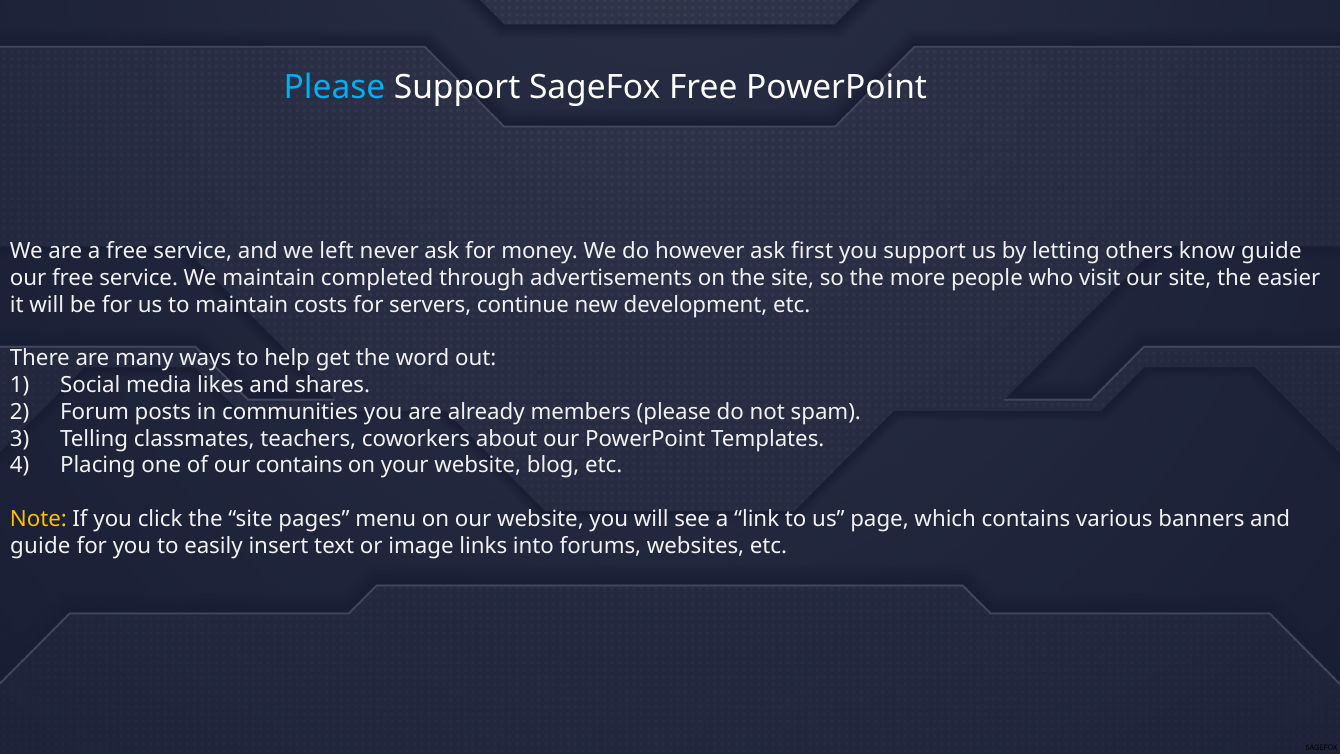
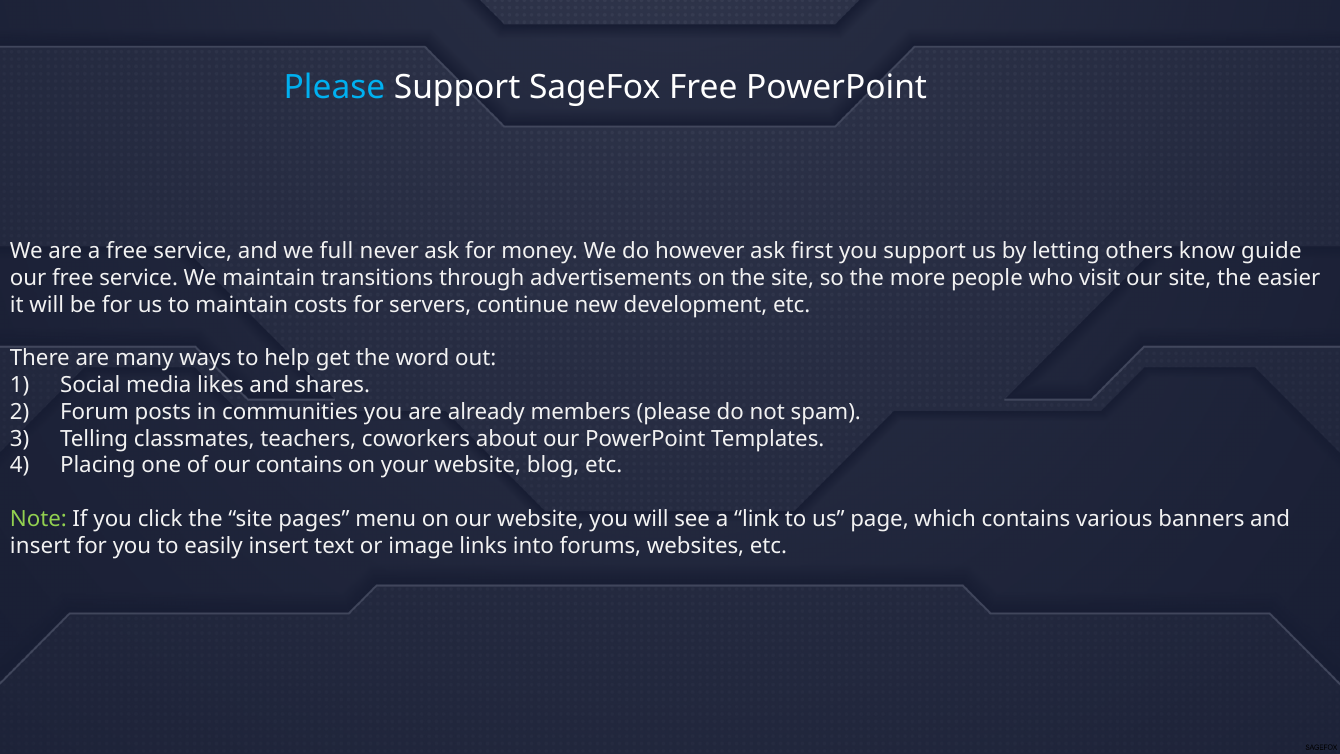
left: left -> full (336, 251)
completed: completed -> transitions (377, 278)
Note colour: yellow -> light green (38, 519)
guide: guide -> insert (40, 546)
